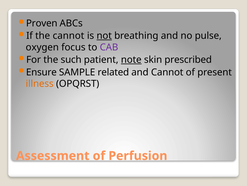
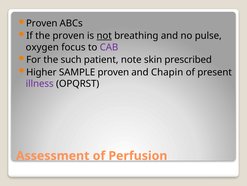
the cannot: cannot -> proven (69, 36)
note underline: present -> none (131, 60)
Ensure: Ensure -> Higher (41, 72)
SAMPLE related: related -> proven (113, 72)
and Cannot: Cannot -> Chapin (167, 72)
illness colour: orange -> purple (40, 83)
